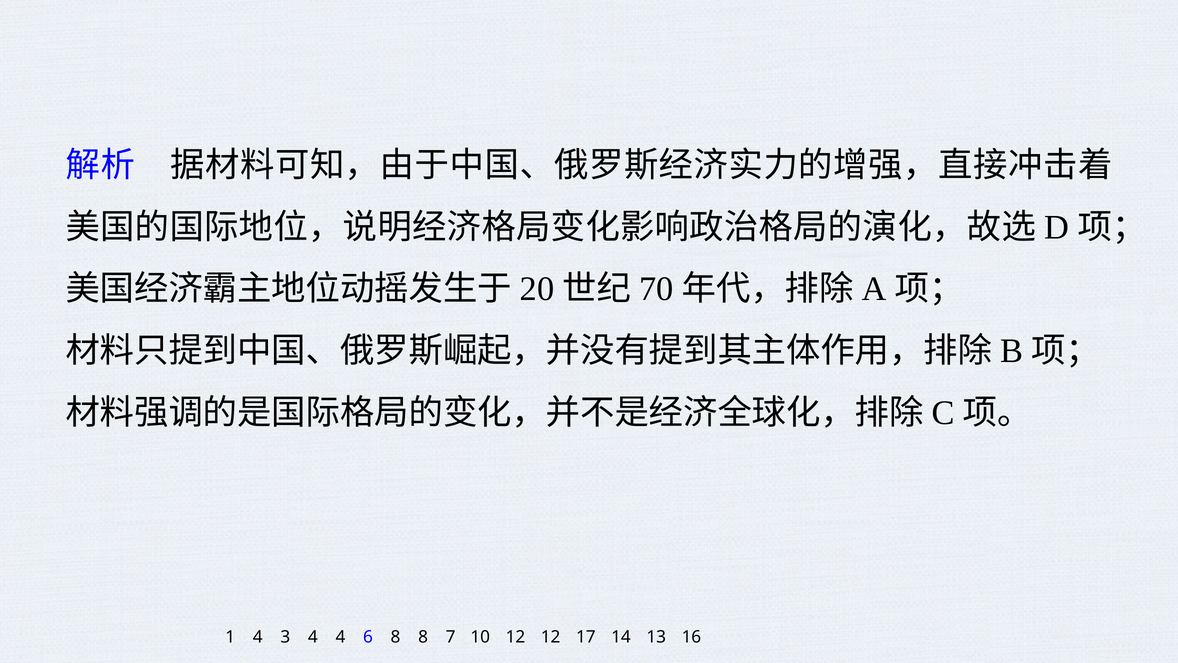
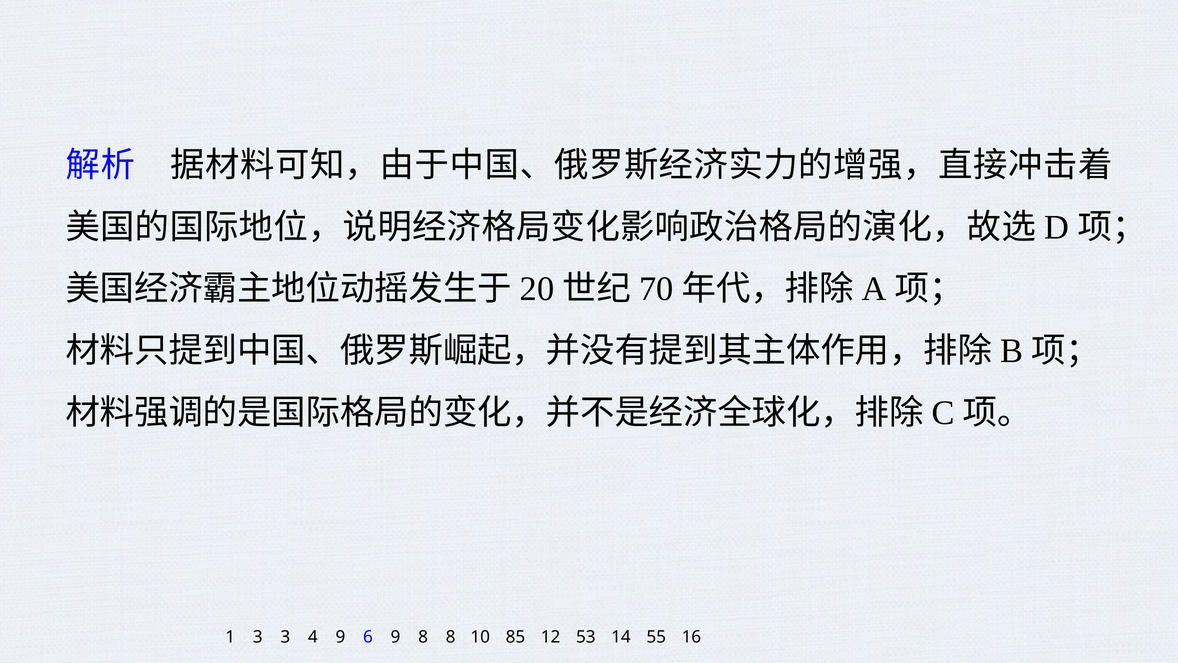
1 4: 4 -> 3 (258, 637)
4 4: 4 -> 9 (340, 637)
6 8: 8 -> 9 (396, 637)
8 7: 7 -> 8 (451, 637)
10 12: 12 -> 85 (515, 637)
17: 17 -> 53 (586, 637)
13: 13 -> 55 (656, 637)
